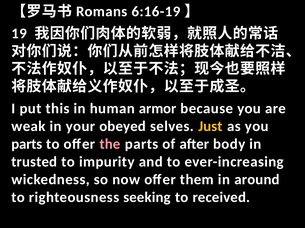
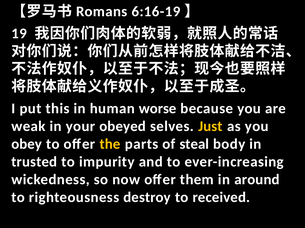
armor: armor -> worse (158, 109)
parts: parts -> obey (27, 145)
the colour: pink -> yellow (110, 145)
after: after -> steal (194, 145)
seeking: seeking -> destroy (147, 198)
